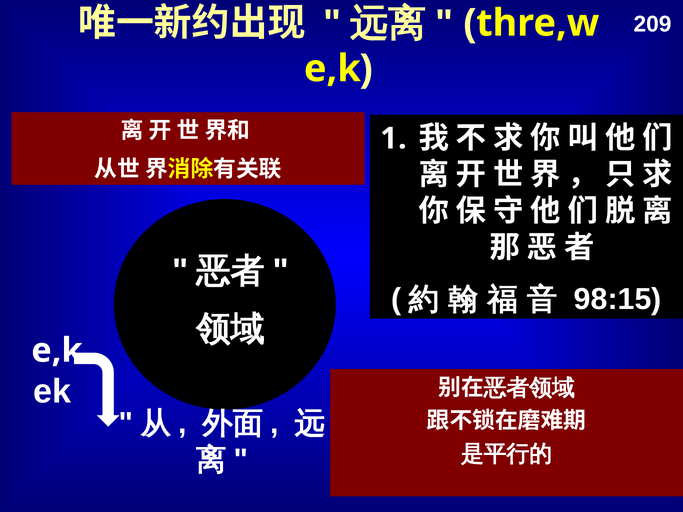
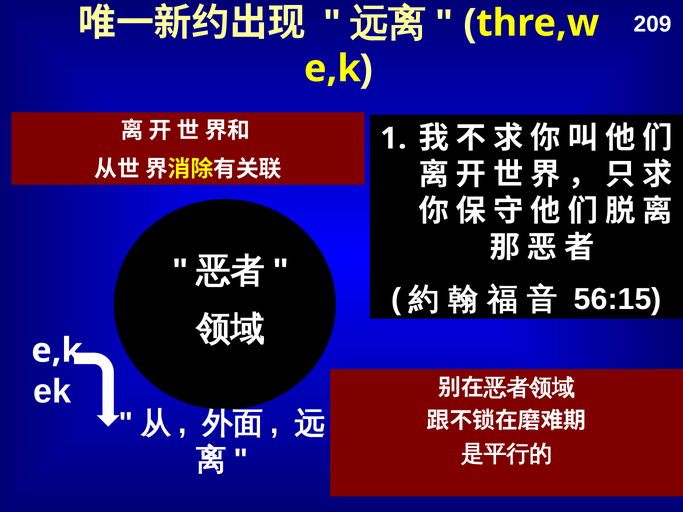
98:15: 98:15 -> 56:15 (618, 299)
